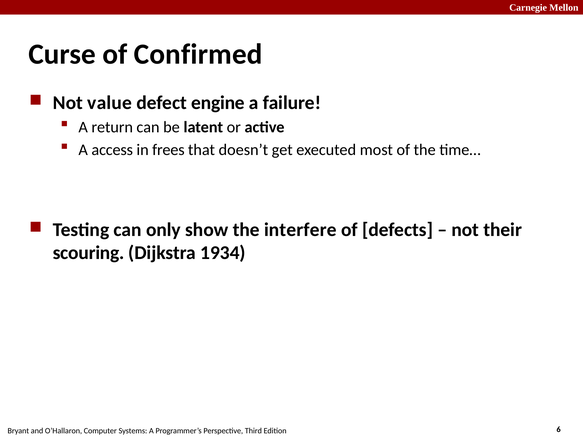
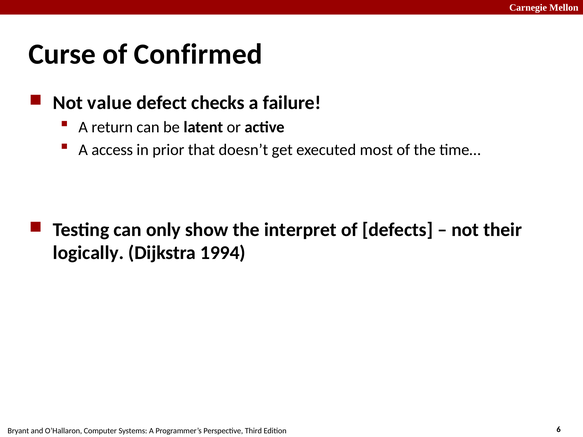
engine: engine -> checks (218, 103)
frees: frees -> prior (168, 150)
interfere: interfere -> interpret (300, 230)
scouring: scouring -> logically (88, 253)
1934: 1934 -> 1994 (223, 253)
